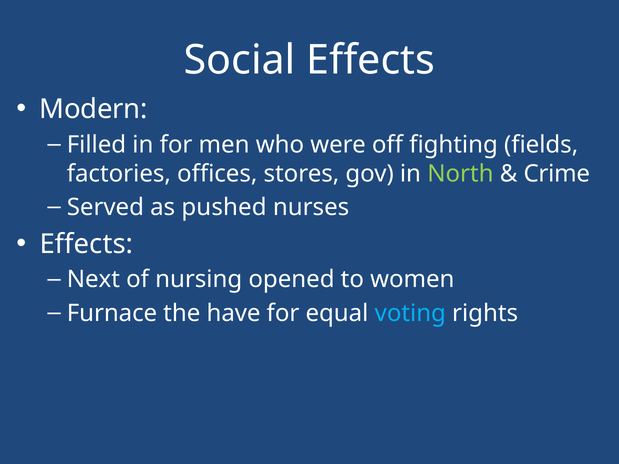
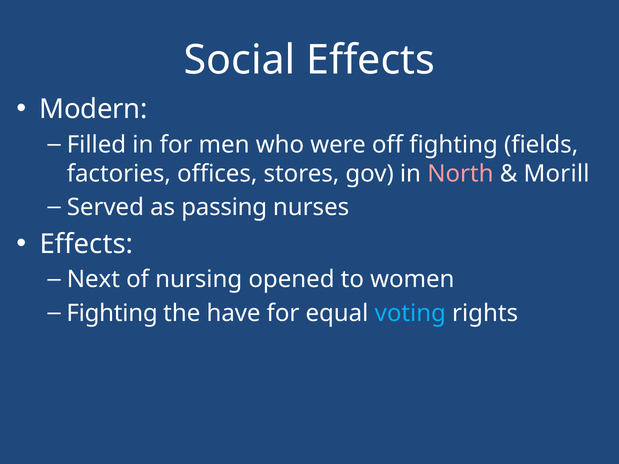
North colour: light green -> pink (460, 174)
Crime: Crime -> Morill (557, 174)
pushed: pushed -> passing (224, 207)
Furnace: Furnace -> Fighting (112, 313)
